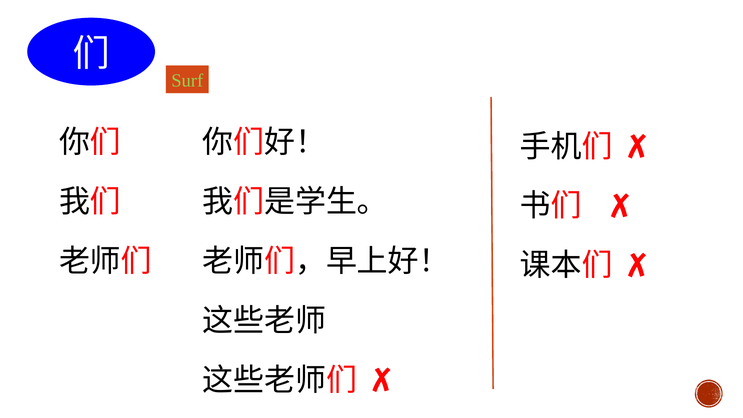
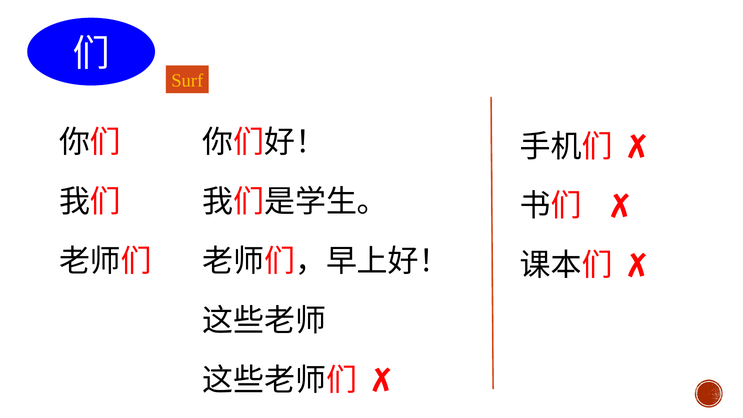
Surf colour: light green -> yellow (187, 81)
